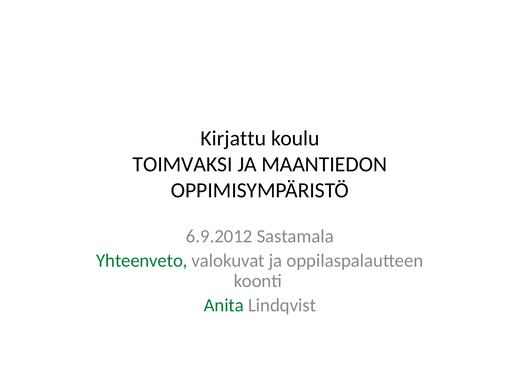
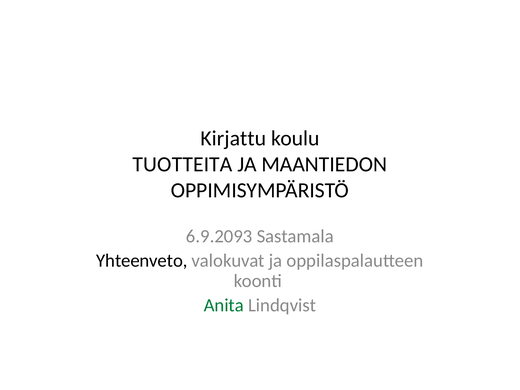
TOIMVAKSI: TOIMVAKSI -> TUOTTEITA (183, 164)
6.9.2012: 6.9.2012 -> 6.9.2093 (219, 236)
Yhteenveto colour: green -> black (142, 261)
